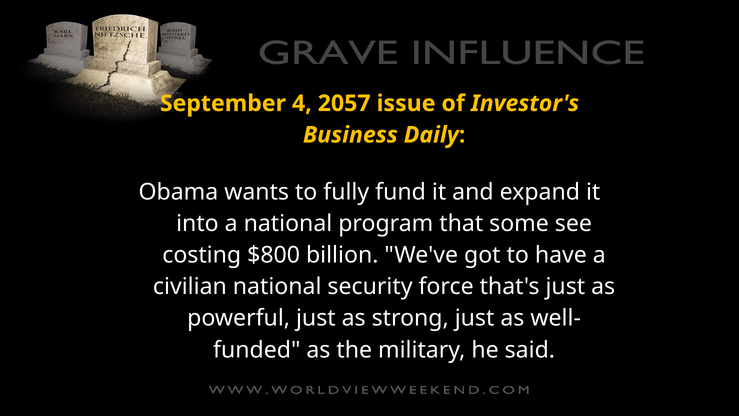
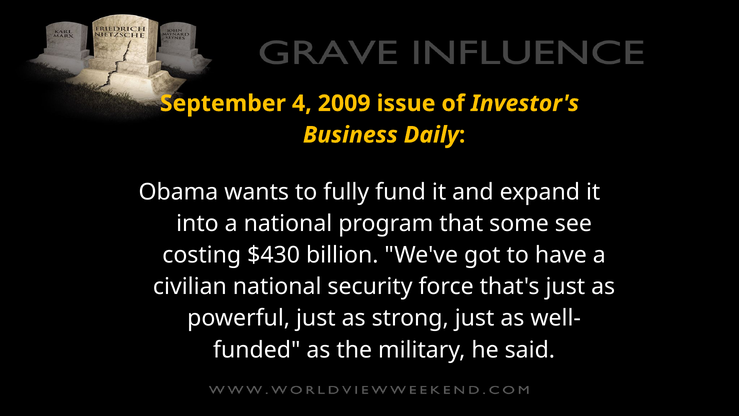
2057: 2057 -> 2009 (344, 103)
$800: $800 -> $430 (274, 255)
